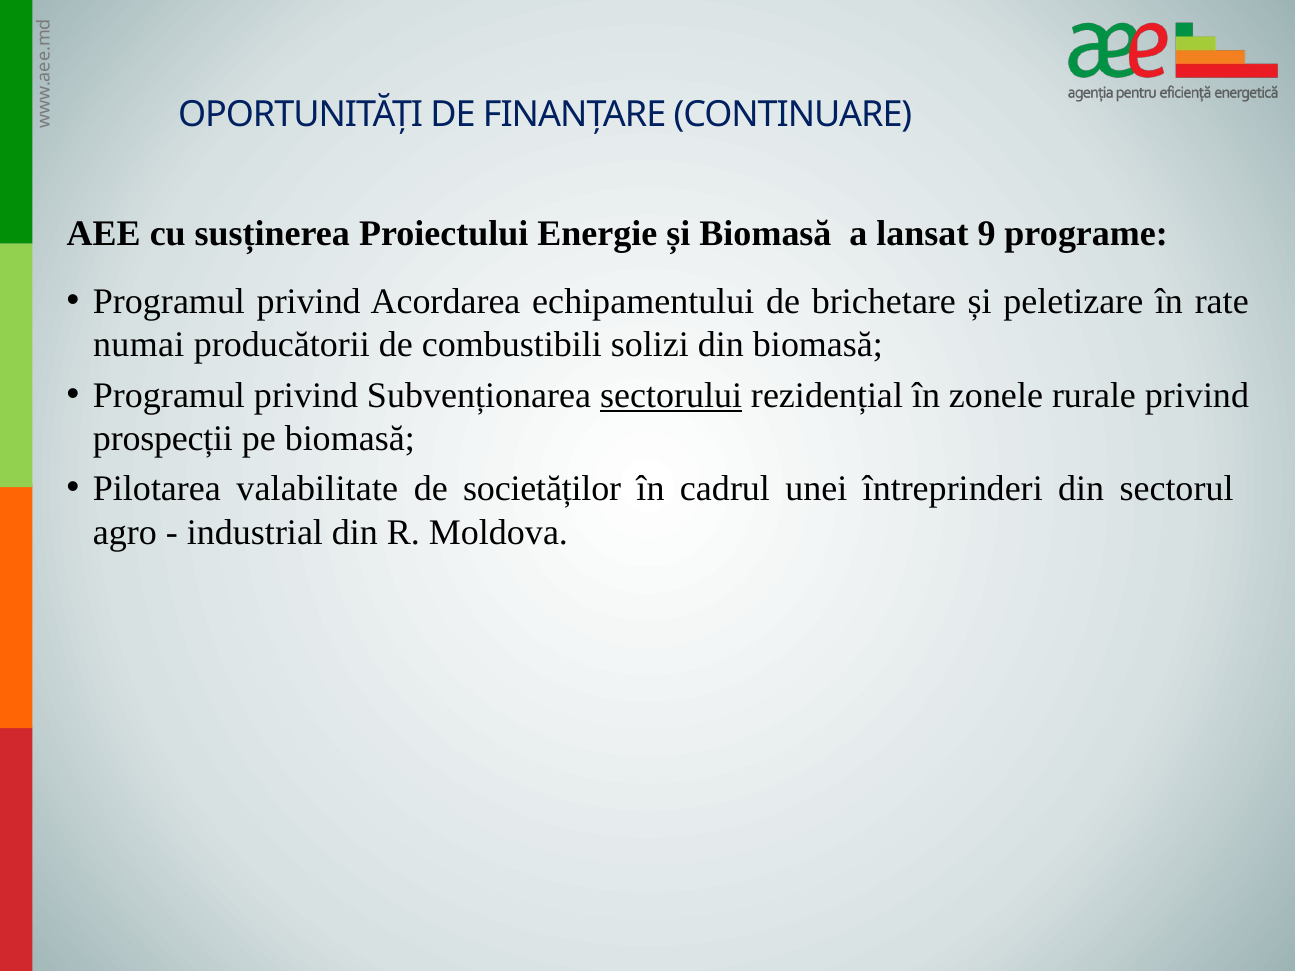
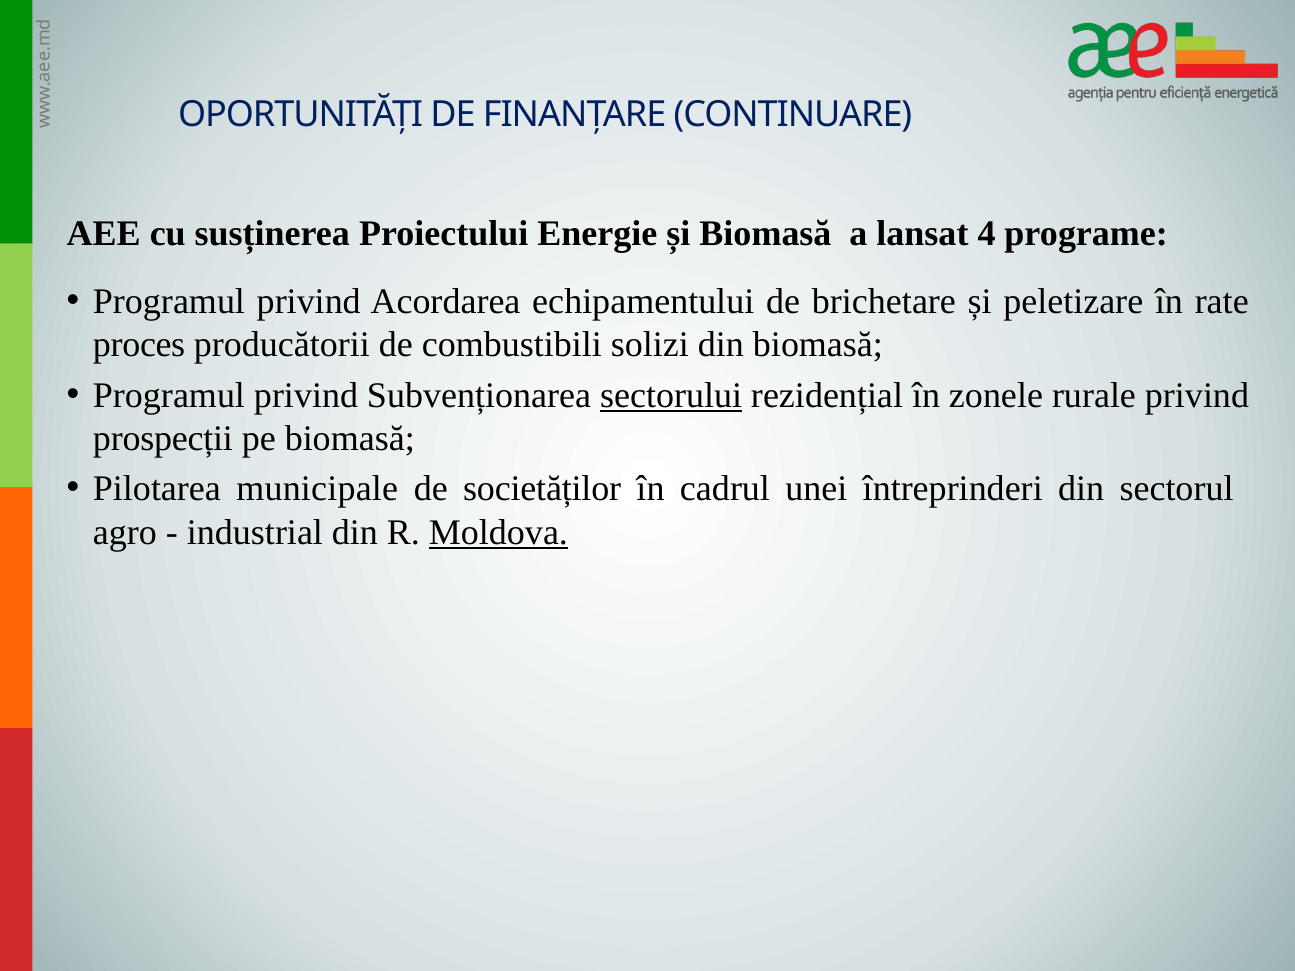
9: 9 -> 4 (987, 234)
numai: numai -> proces (139, 345)
valabilitate: valabilitate -> municipale (317, 489)
Moldova underline: none -> present (498, 532)
